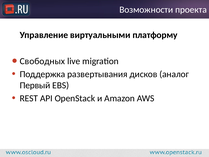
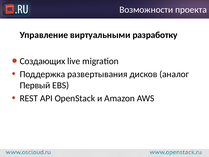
платформу: платформу -> разработку (155, 35)
Свободных: Свободных -> Создающих (42, 61)
